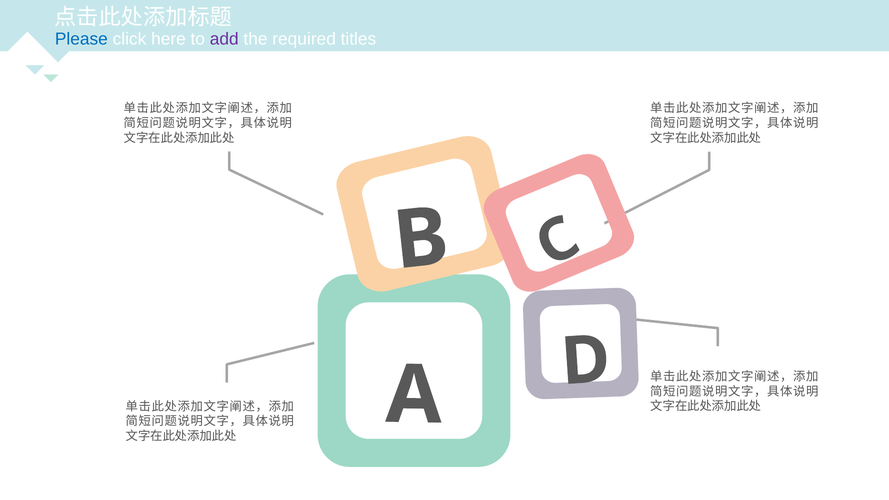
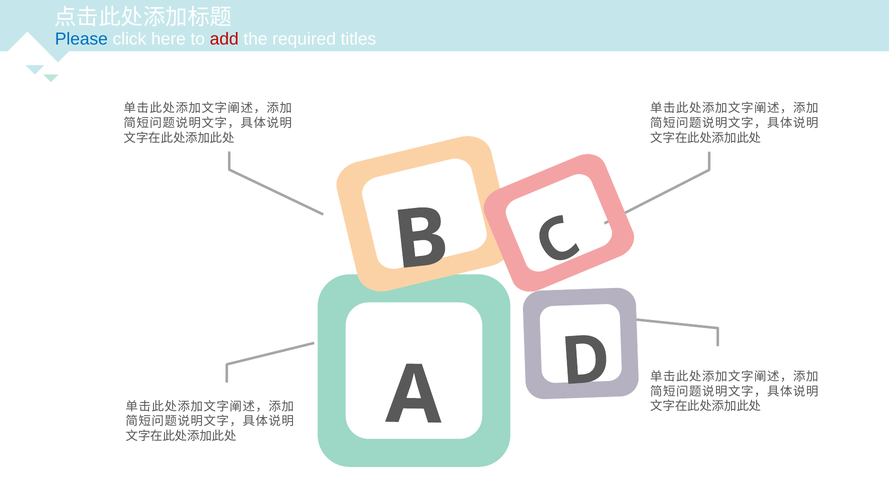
add colour: purple -> red (224, 39)
